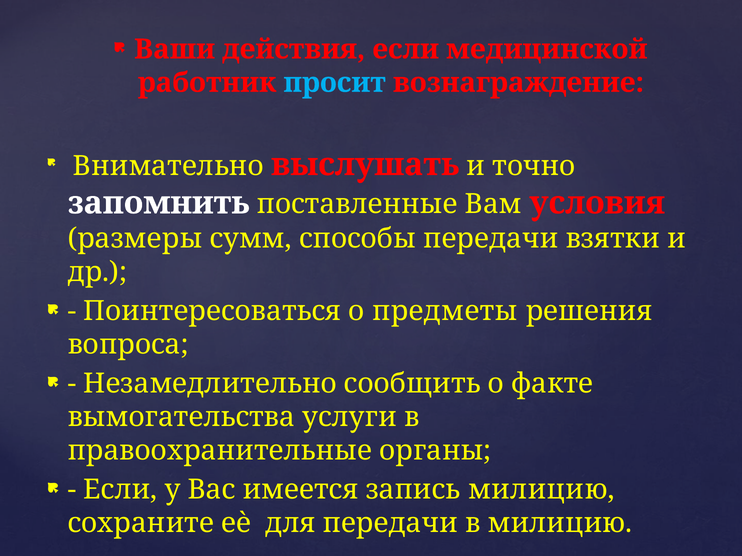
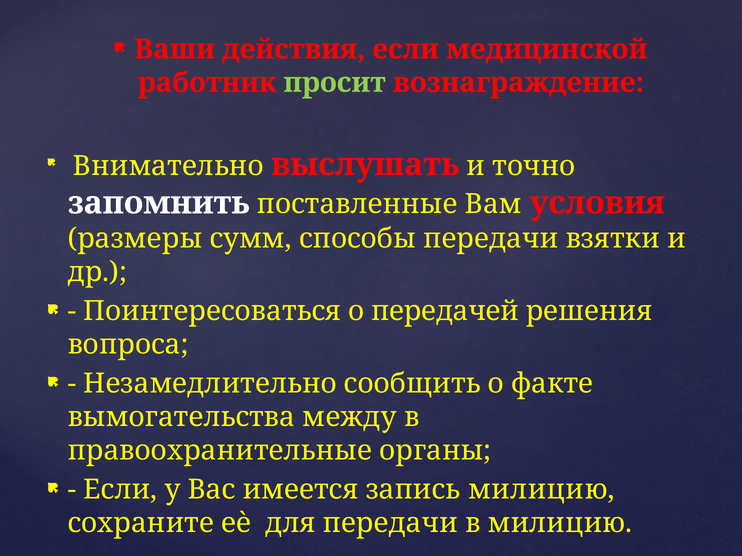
просит colour: light blue -> light green (335, 83)
предметы: предметы -> передачей (445, 311)
услуги: услуги -> между (349, 417)
